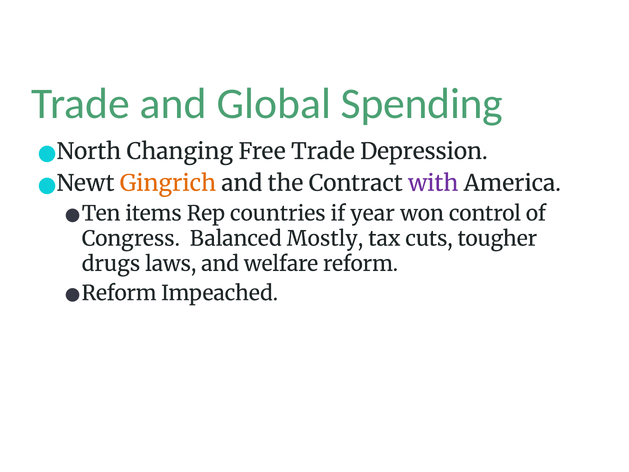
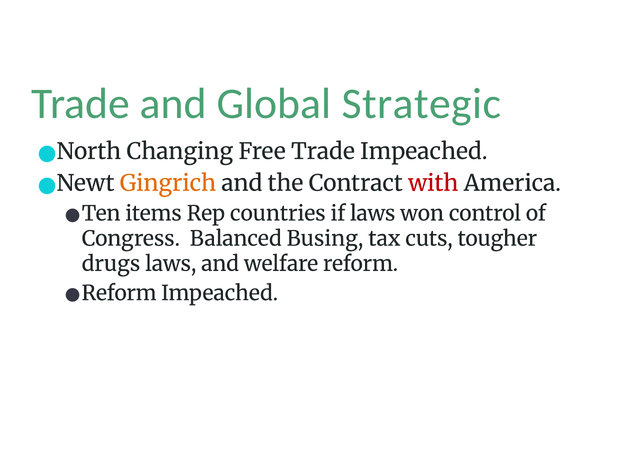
Spending: Spending -> Strategic (422, 104)
Trade Depression: Depression -> Impeached (424, 151)
with colour: purple -> red (433, 183)
if year: year -> laws (373, 214)
Mostly: Mostly -> Busing (325, 239)
